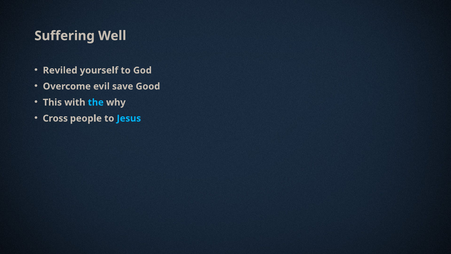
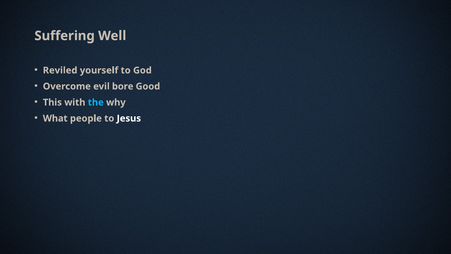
save: save -> bore (123, 86)
Cross: Cross -> What (55, 118)
Jesus colour: light blue -> white (129, 118)
